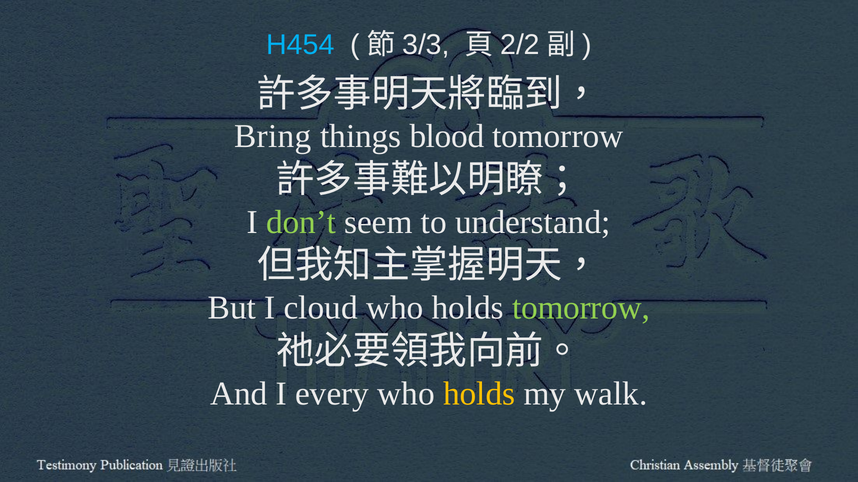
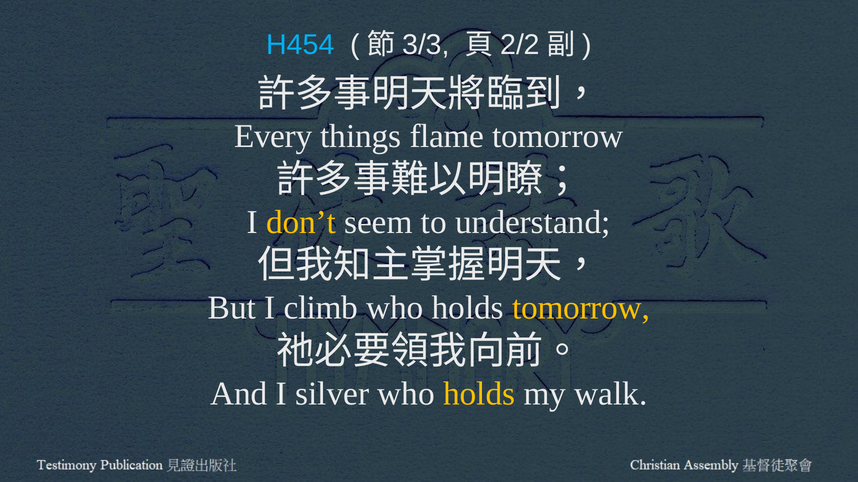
Bring: Bring -> Every (273, 137)
blood: blood -> flame (447, 137)
don’t colour: light green -> yellow (301, 223)
cloud: cloud -> climb (321, 308)
tomorrow colour: light green -> yellow (581, 308)
every: every -> silver (332, 394)
